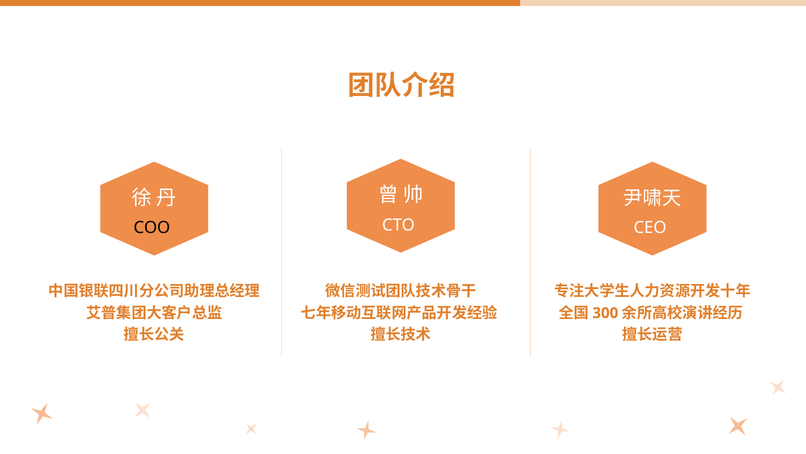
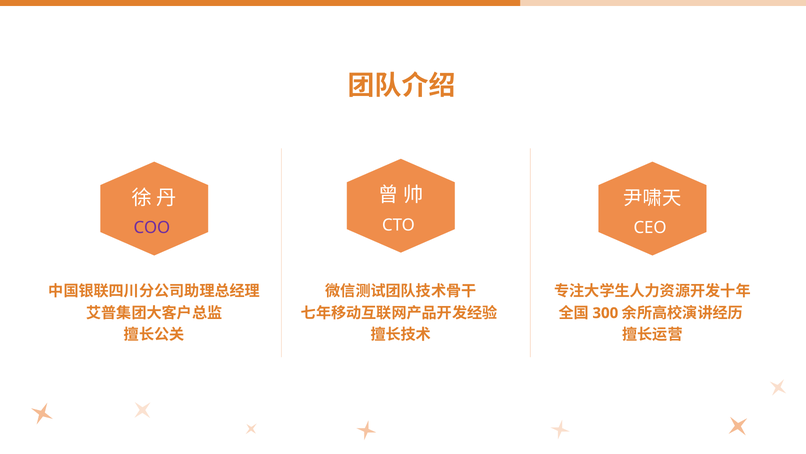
COO colour: black -> purple (152, 228)
